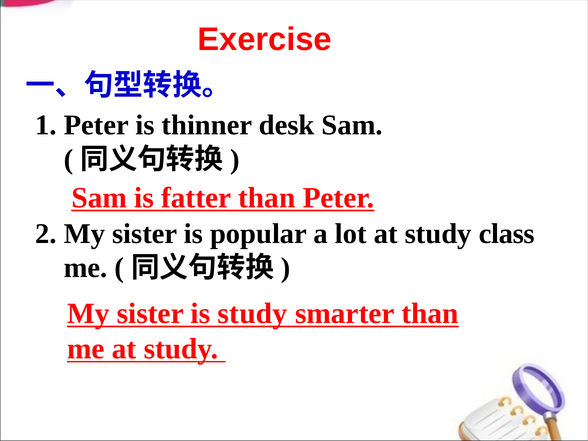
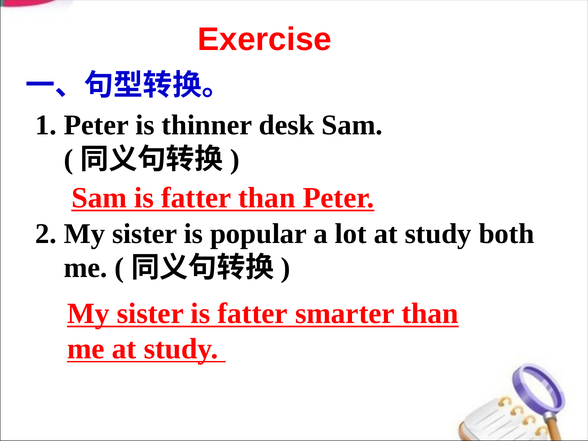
class: class -> both (507, 234)
sister is study: study -> fatter (253, 313)
